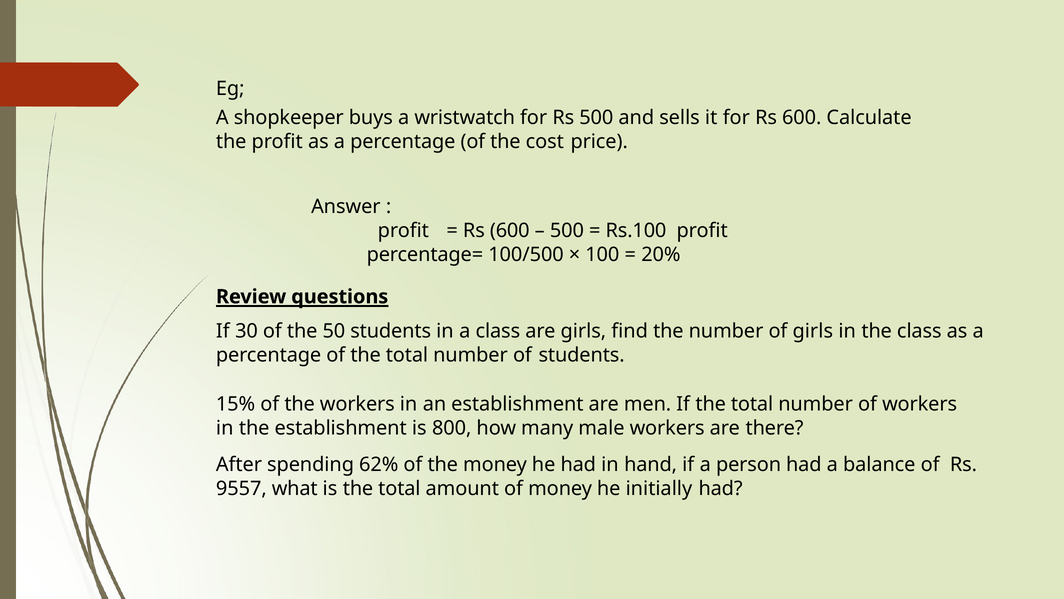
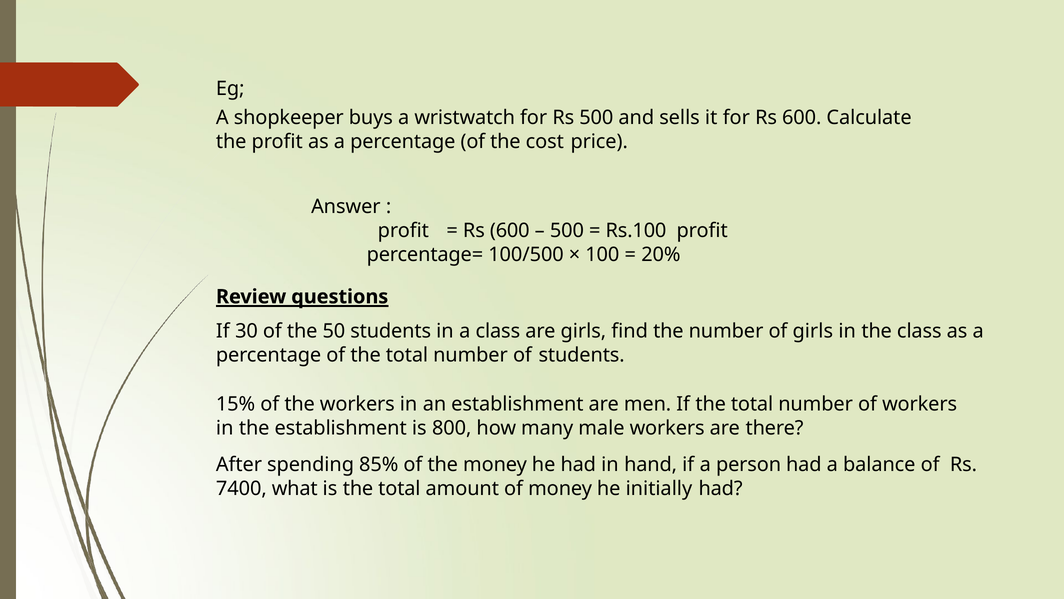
62%: 62% -> 85% (379, 464)
9557: 9557 -> 7400 (241, 488)
